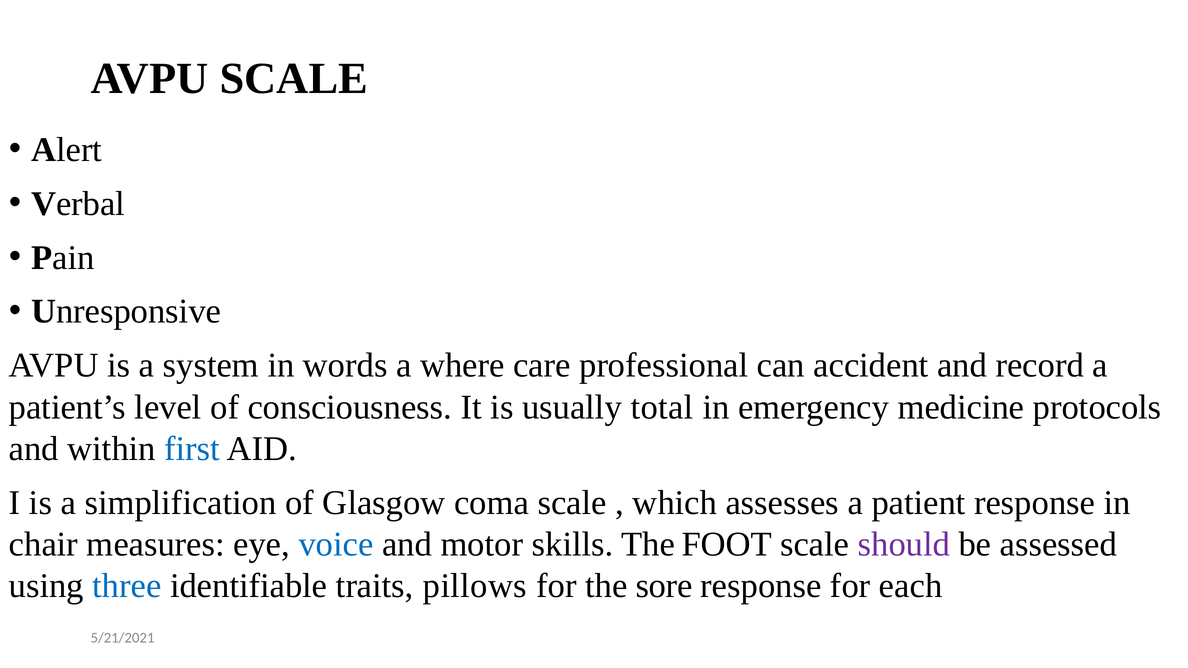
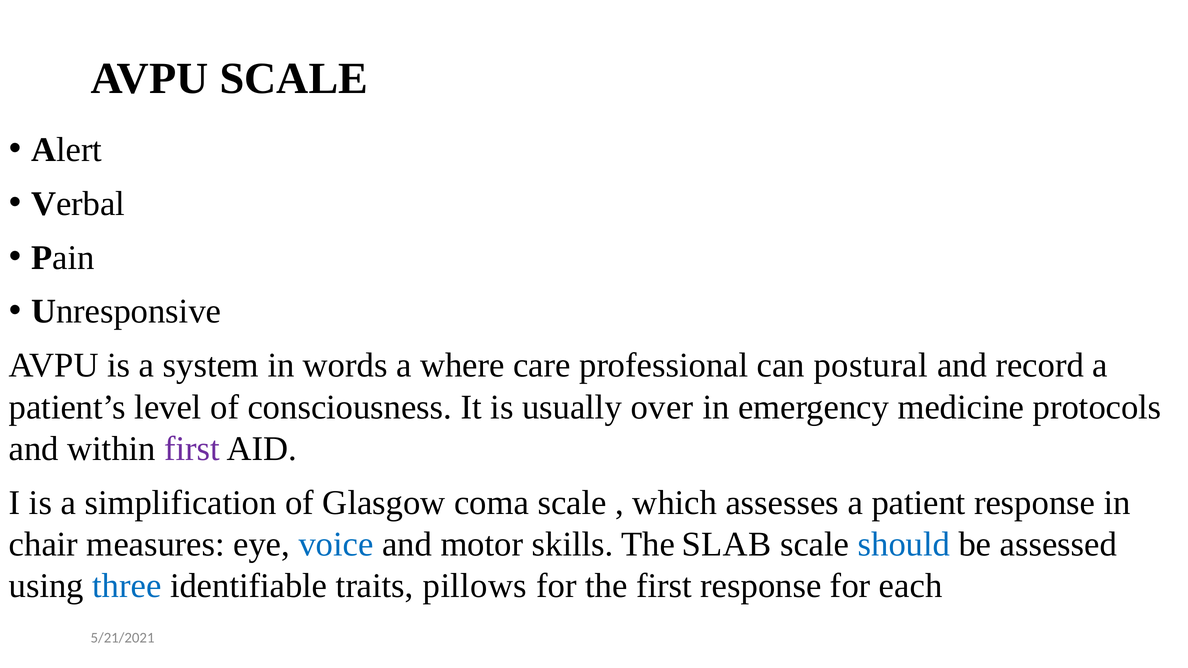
accident: accident -> postural (871, 366)
total: total -> over (662, 407)
first colour: blue -> purple (192, 449)
FOOT: FOOT -> SLAB (727, 544)
should colour: purple -> blue (904, 544)
the sore: sore -> first (664, 586)
